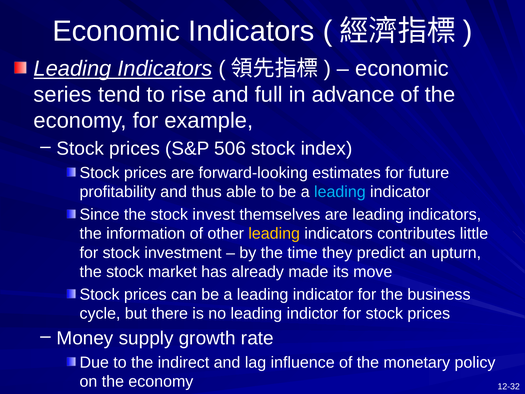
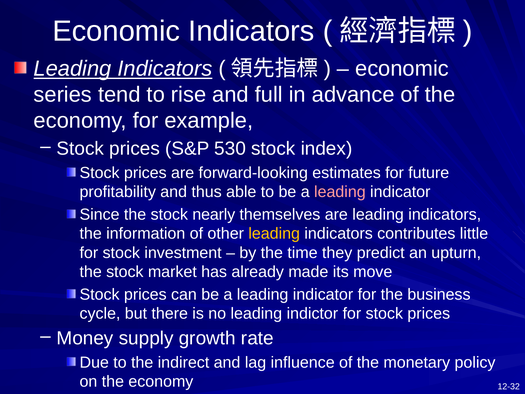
506: 506 -> 530 (230, 148)
leading colour: light blue -> pink (340, 192)
invest: invest -> nearly (214, 214)
